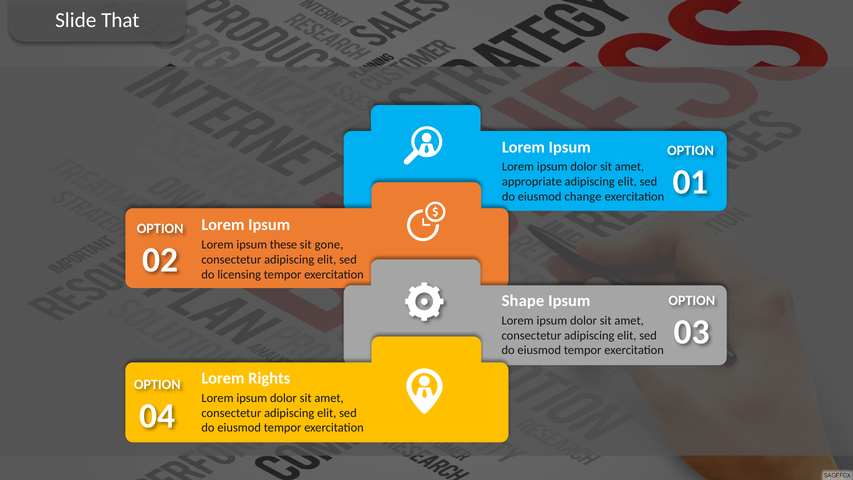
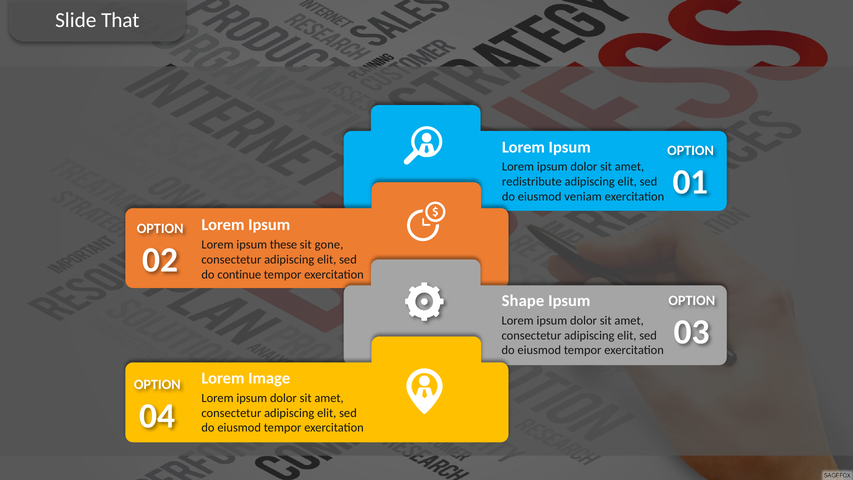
appropriate: appropriate -> redistribute (532, 182)
change: change -> veniam (583, 197)
licensing: licensing -> continue (239, 274)
Rights: Rights -> Image (269, 378)
